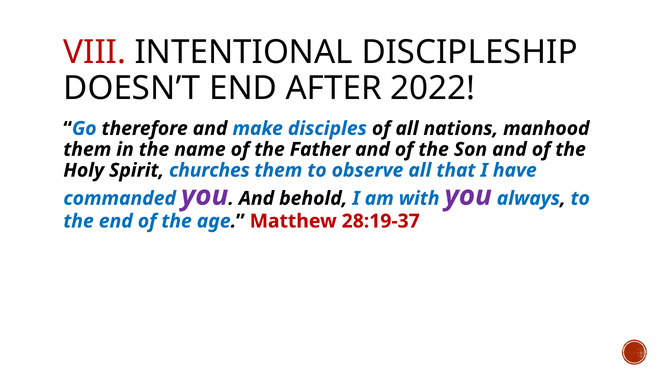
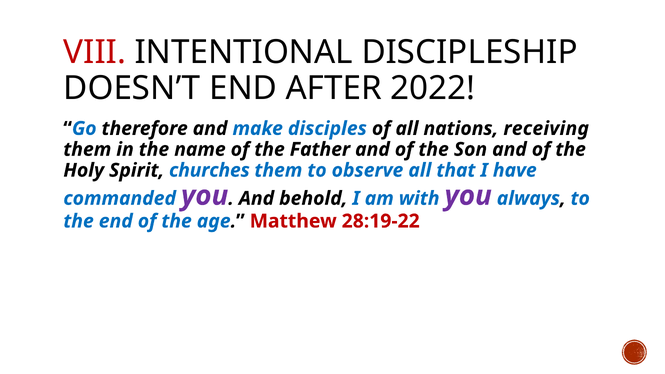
manhood: manhood -> receiving (546, 129)
28:19-37: 28:19-37 -> 28:19-22 (381, 221)
